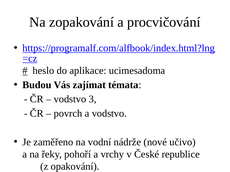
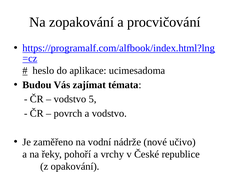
3: 3 -> 5 (93, 99)
